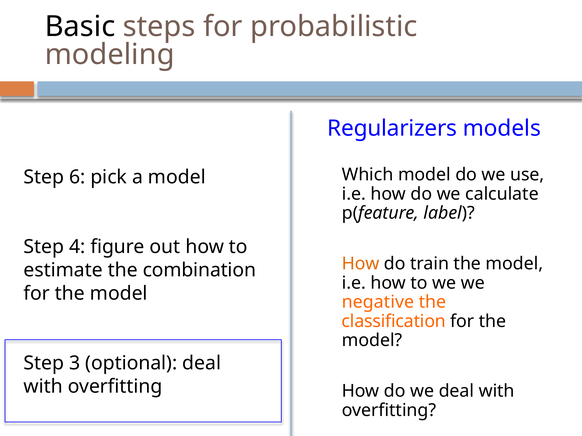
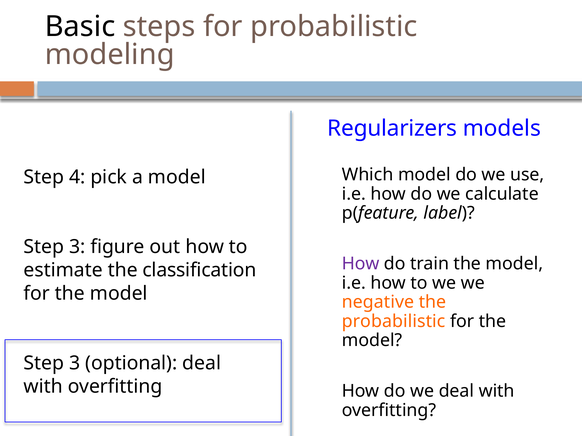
6: 6 -> 4 (77, 177)
4: 4 -> 3 (77, 247)
How colour: orange -> purple (361, 264)
combination: combination -> classification (199, 270)
classification: classification -> probabilistic (394, 322)
